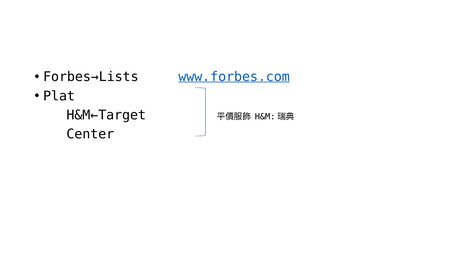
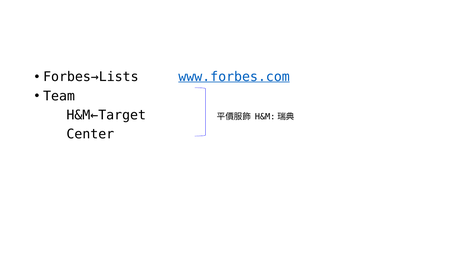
Plat: Plat -> Team (59, 96)
